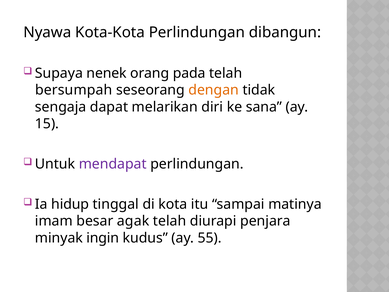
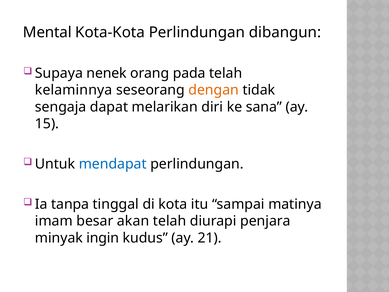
Nyawa: Nyawa -> Mental (47, 32)
bersumpah: bersumpah -> kelaminnya (74, 90)
mendapat colour: purple -> blue (113, 164)
hidup: hidup -> tanpa (70, 204)
agak: agak -> akan (133, 221)
55: 55 -> 21 (210, 238)
